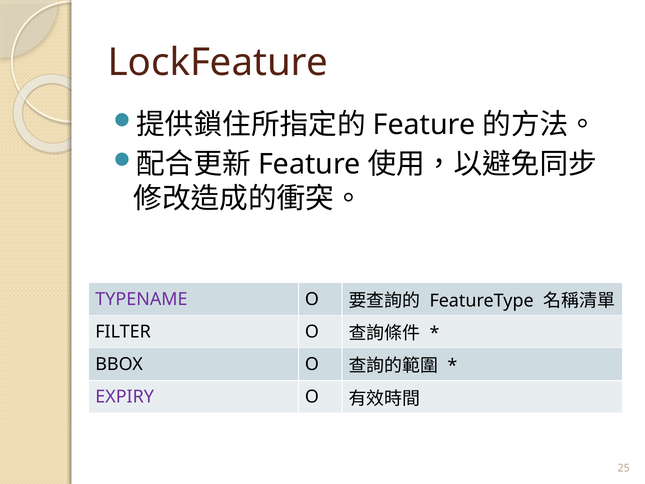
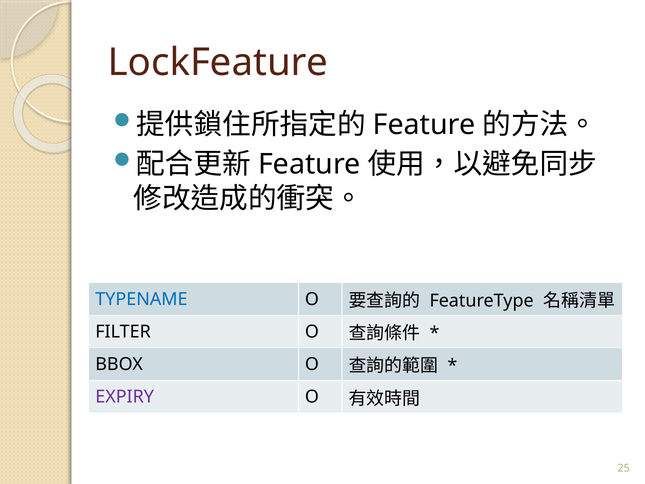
TYPENAME colour: purple -> blue (141, 299)
